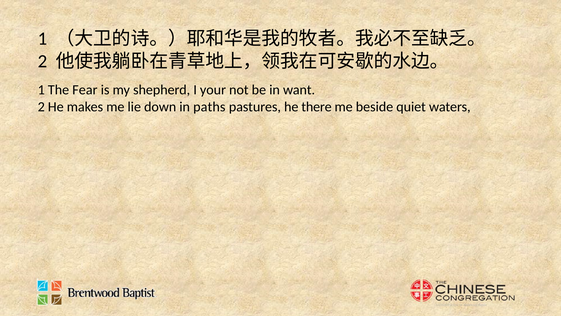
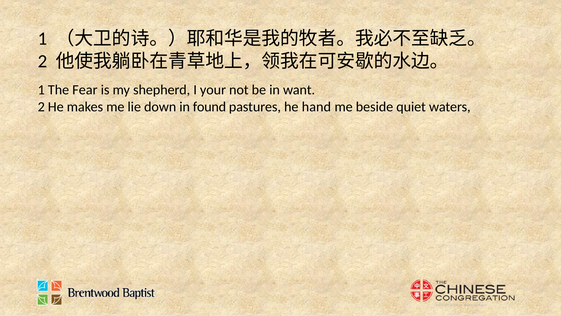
paths: paths -> found (209, 107)
there: there -> hand (316, 107)
